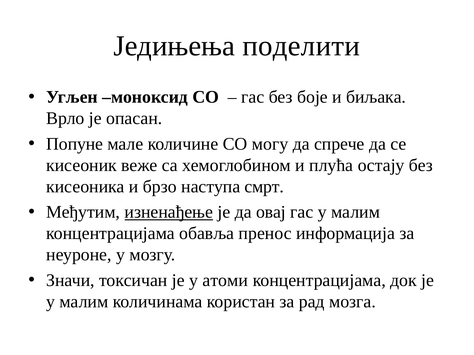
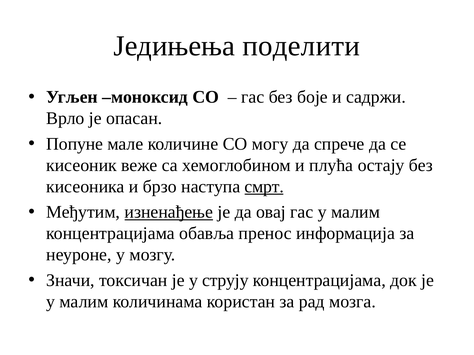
биљака: биљака -> садржи (376, 97)
смрт underline: none -> present (264, 187)
атоми: атоми -> струју (225, 281)
